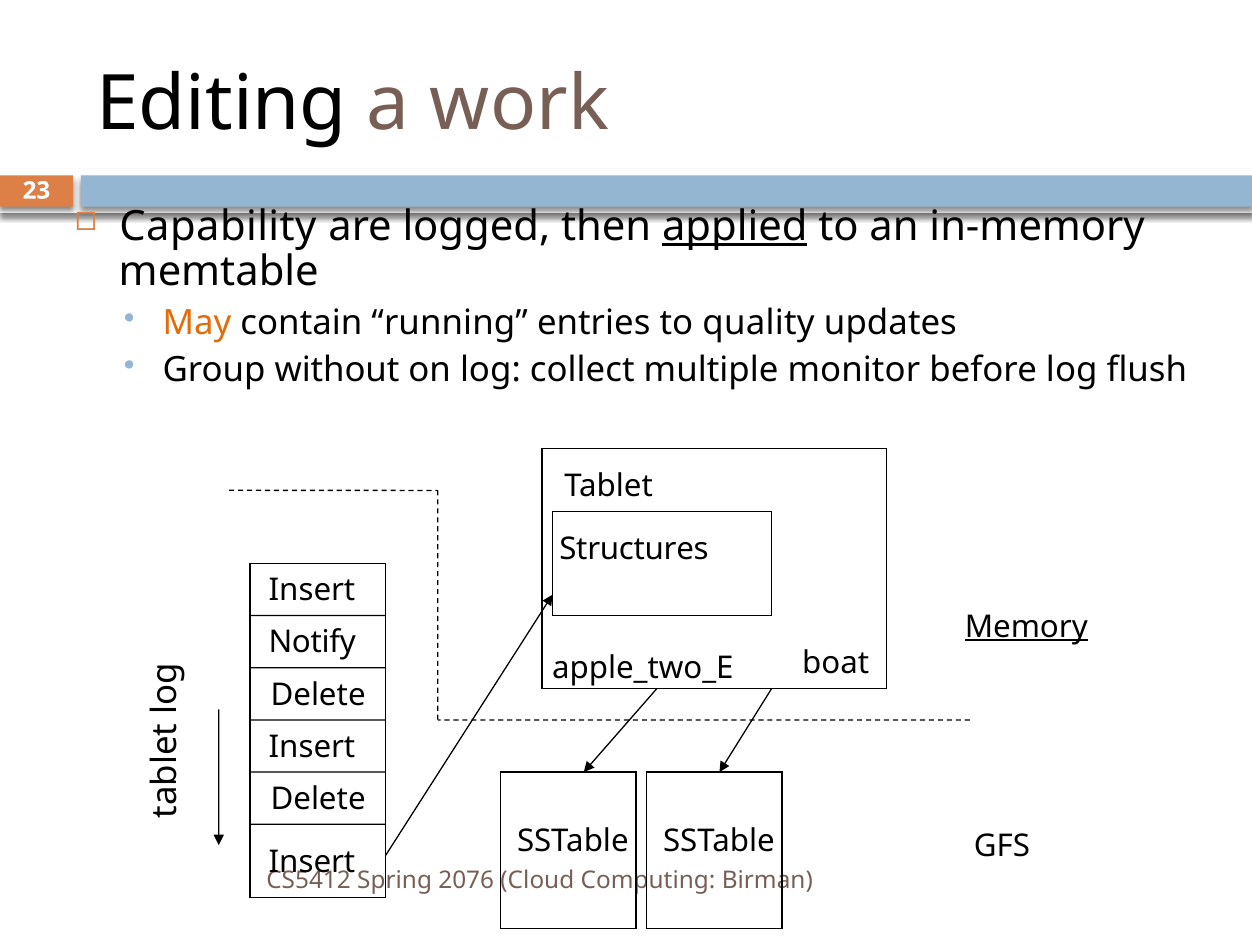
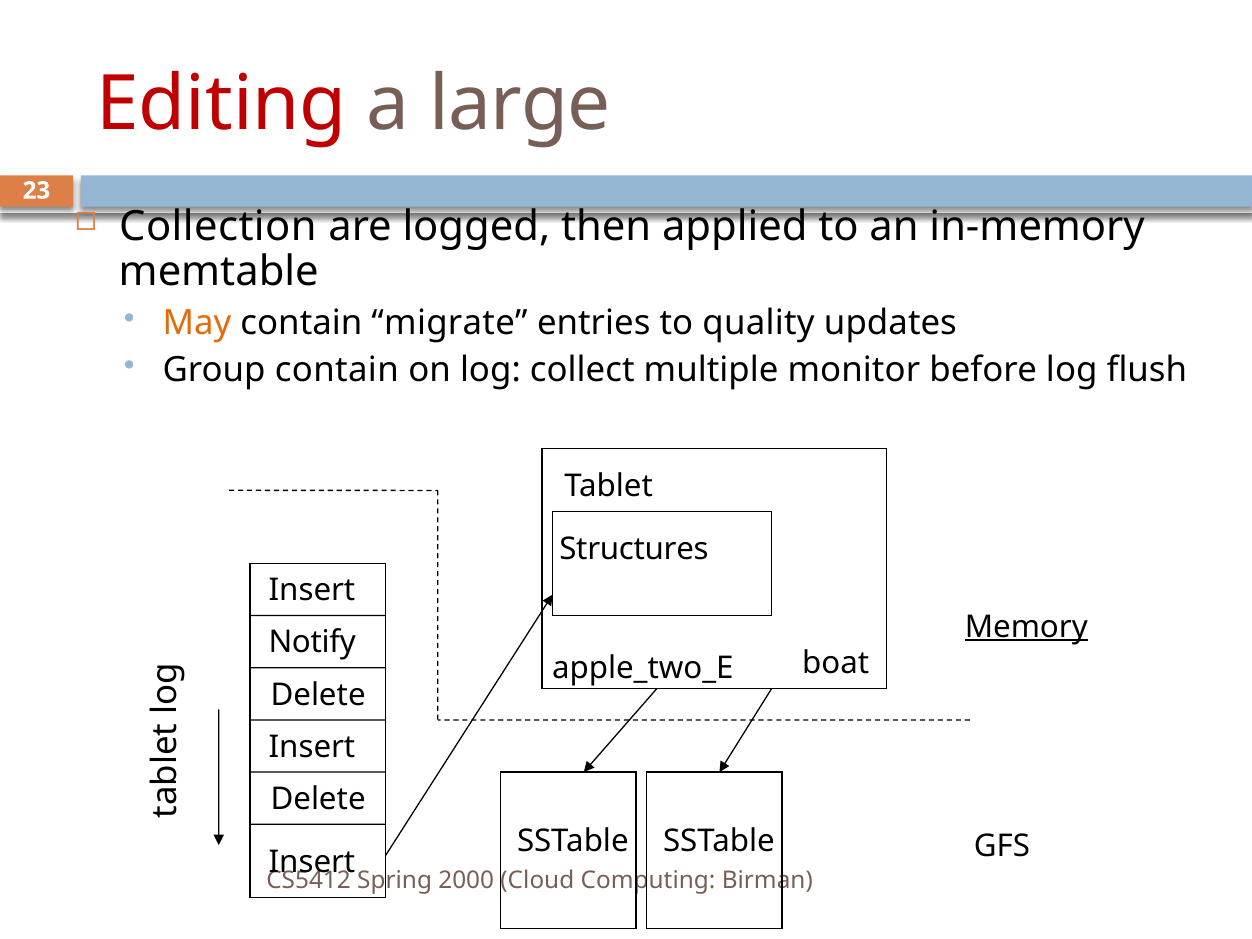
Editing colour: black -> red (222, 104)
work: work -> large (520, 104)
Capability: Capability -> Collection (218, 227)
applied underline: present -> none (735, 227)
running: running -> migrate (450, 323)
Group without: without -> contain (337, 370)
2076: 2076 -> 2000 (466, 880)
